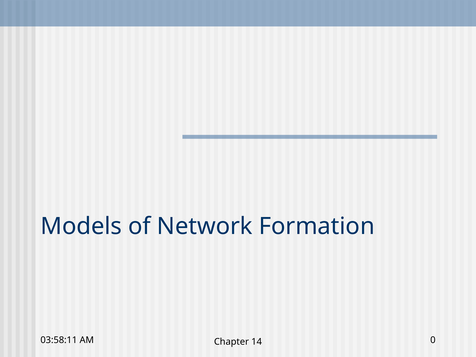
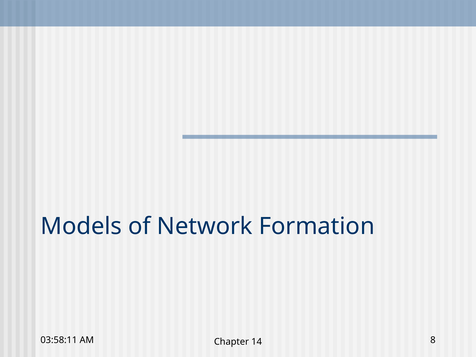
0: 0 -> 8 (433, 340)
